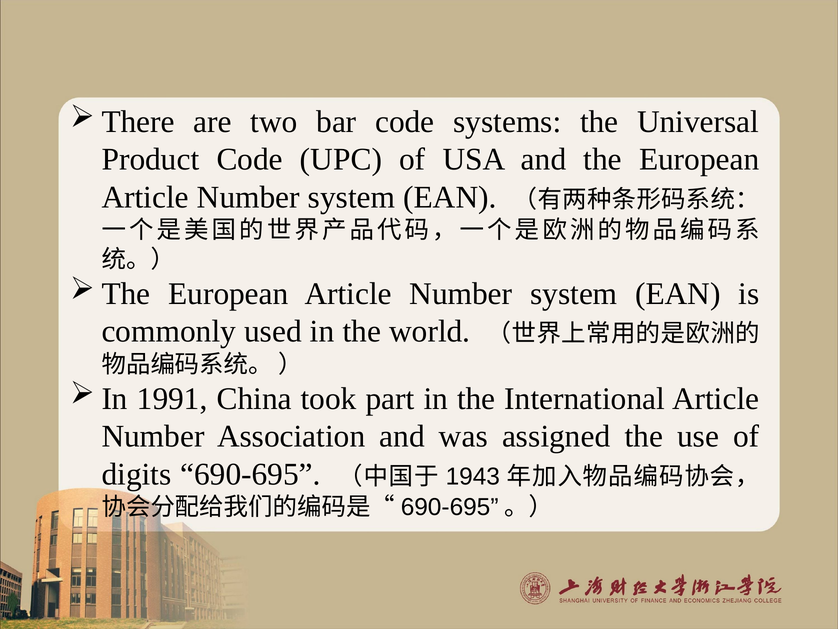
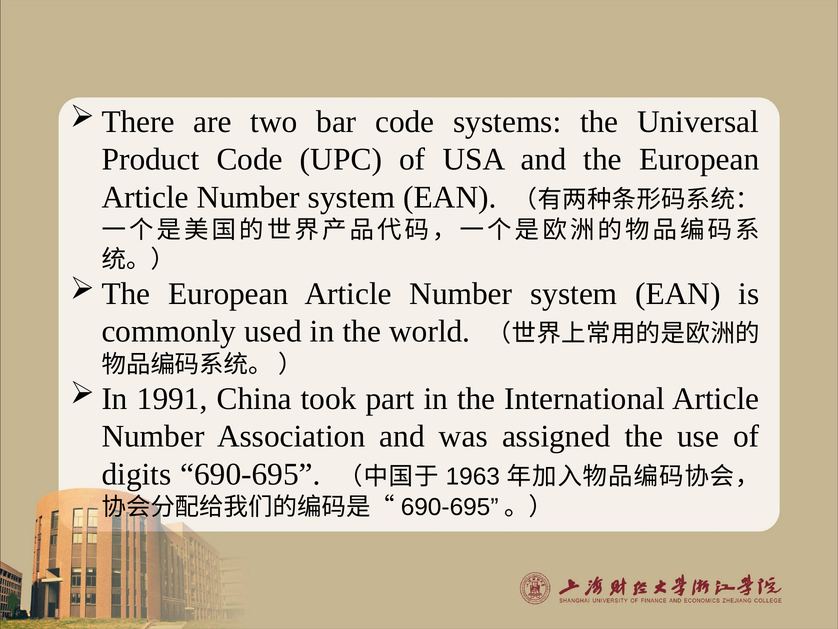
1943: 1943 -> 1963 (473, 476)
